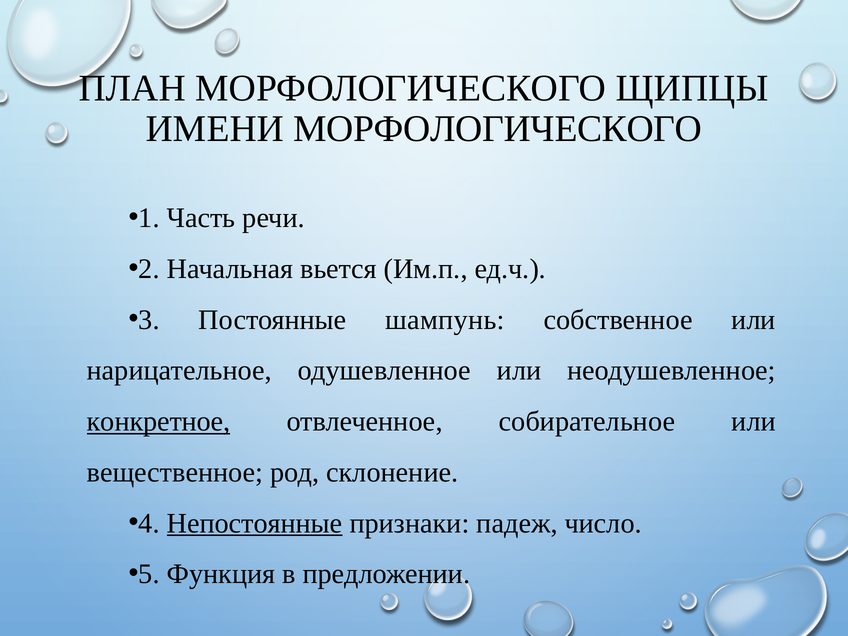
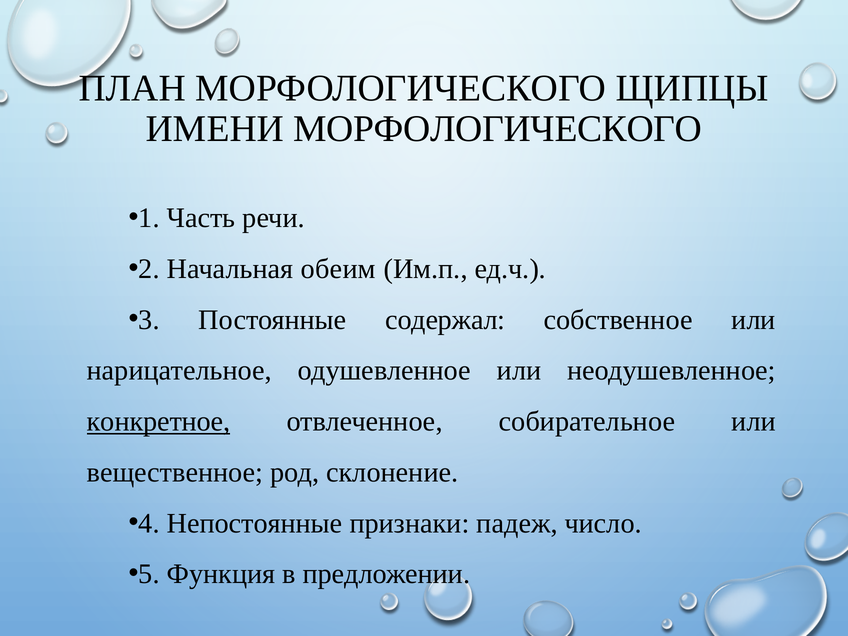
вьется: вьется -> обеим (338, 269)
шампунь: шампунь -> содержал (445, 320)
Непостоянные underline: present -> none (255, 523)
